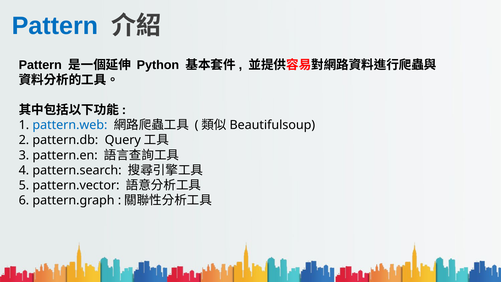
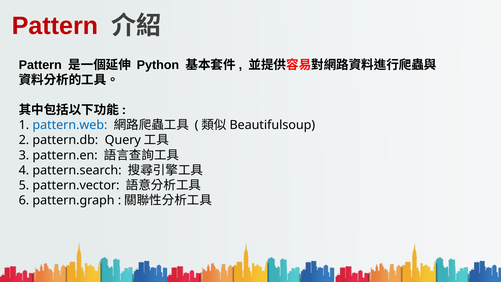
Pattern colour: blue -> red (55, 26)
